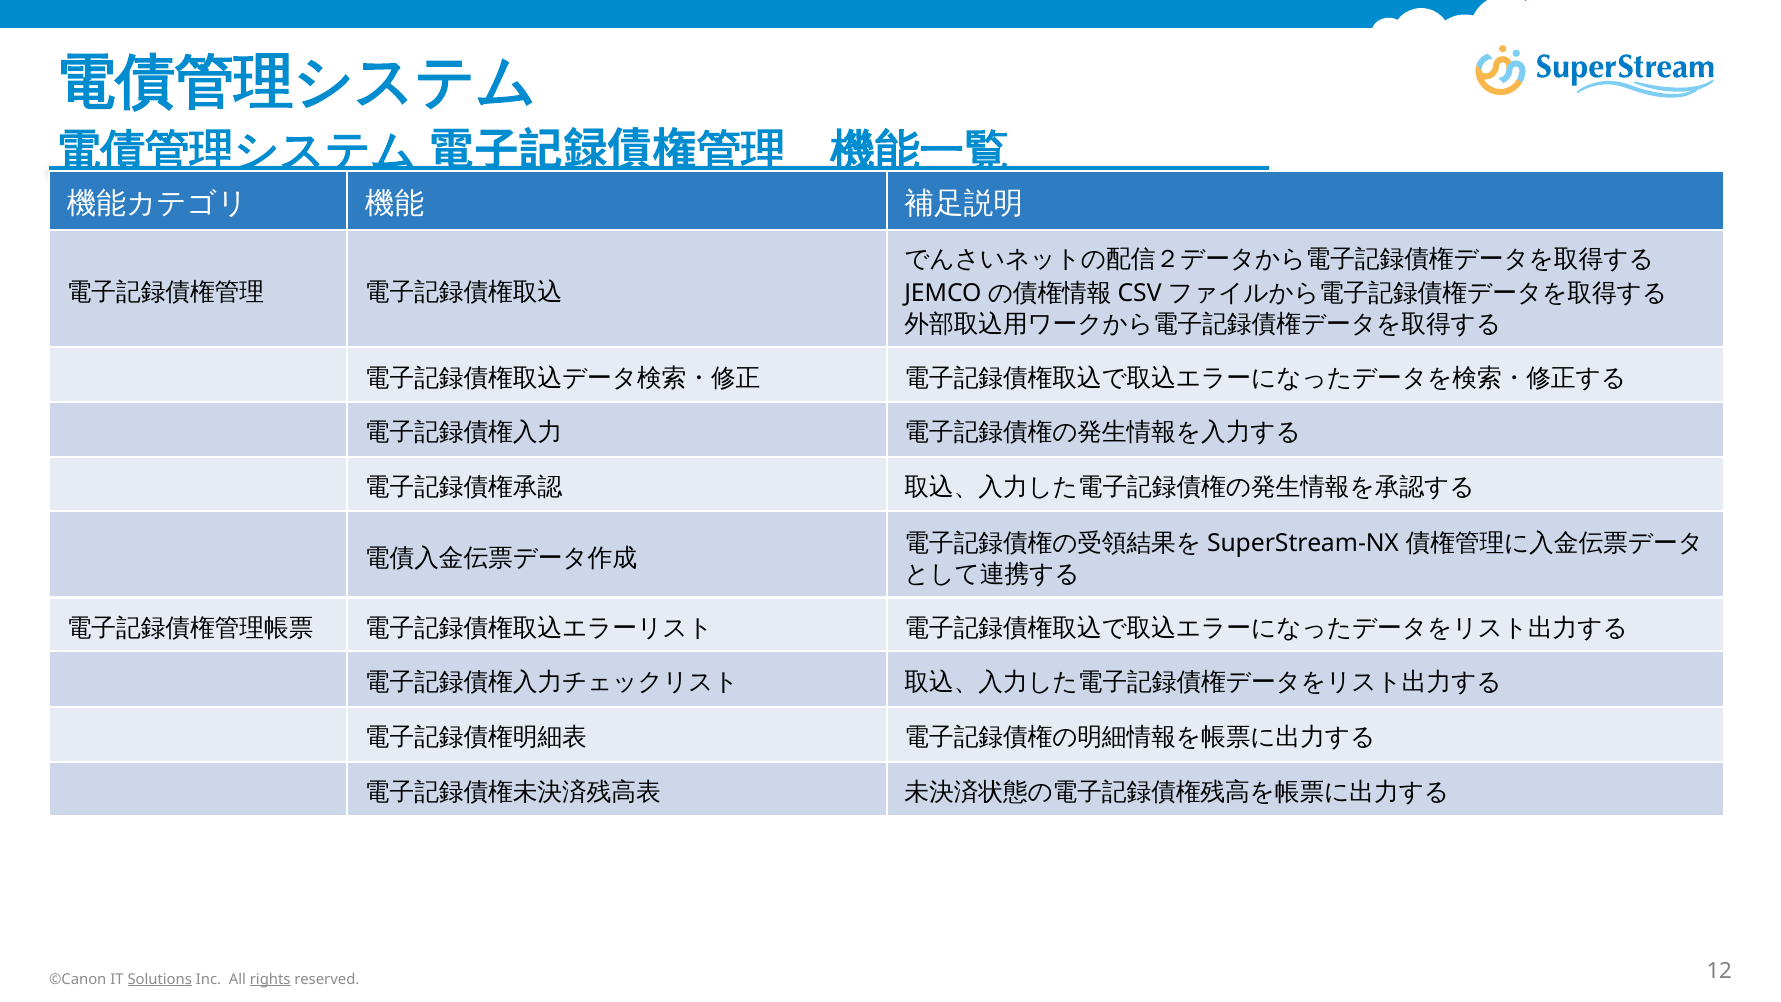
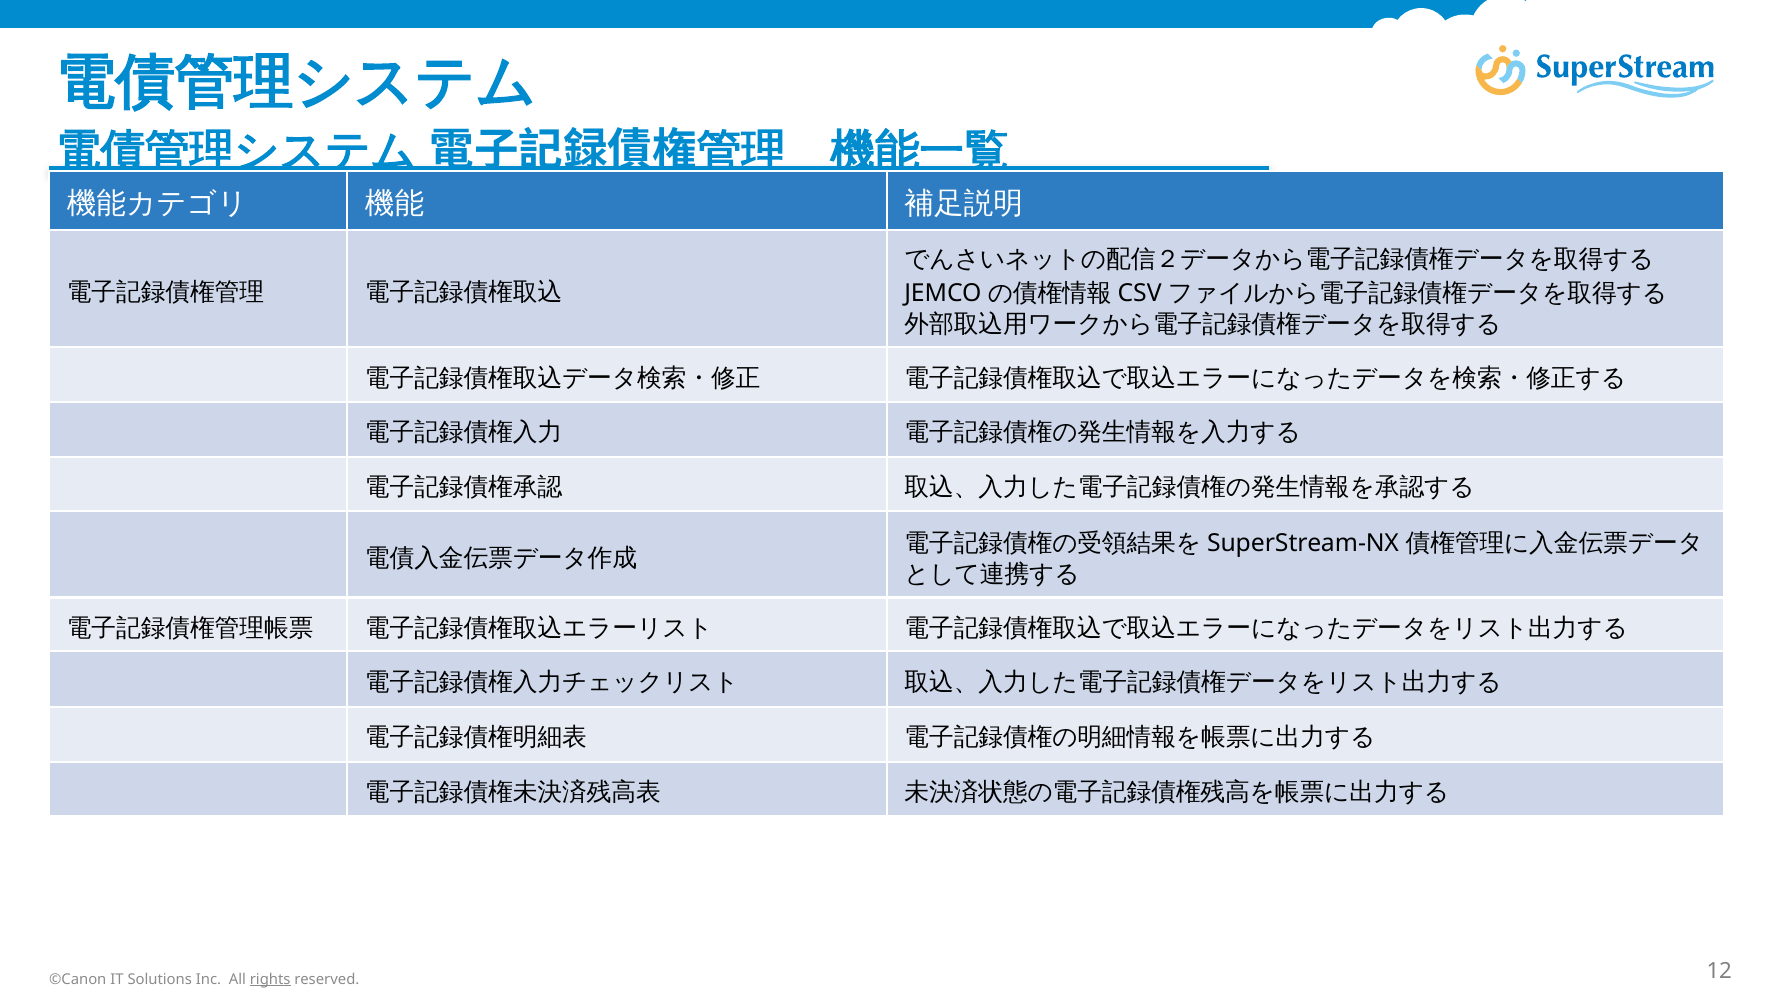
Solutions underline: present -> none (160, 979)
